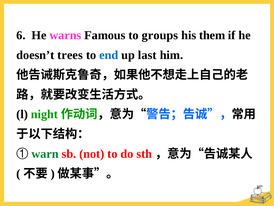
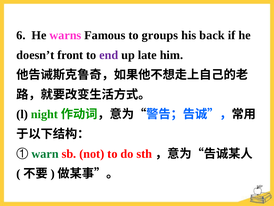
them: them -> back (212, 35)
trees: trees -> front (70, 55)
end colour: blue -> purple (109, 55)
last: last -> late (147, 55)
